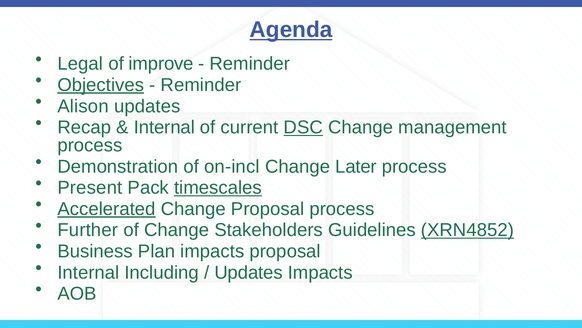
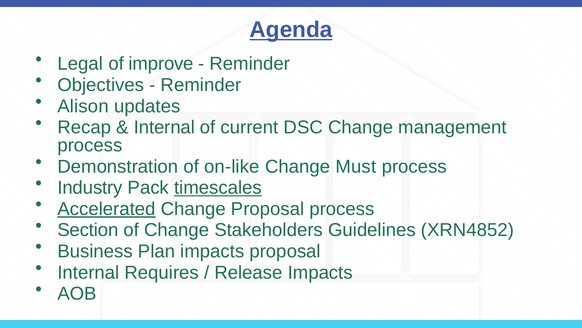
Objectives underline: present -> none (101, 85)
DSC underline: present -> none (303, 127)
on-incl: on-incl -> on-like (232, 166)
Later: Later -> Must (356, 166)
Present: Present -> Industry (90, 187)
Further: Further -> Section (88, 230)
XRN4852 underline: present -> none (467, 230)
Including: Including -> Requires (162, 272)
Updates: Updates -> Release (248, 272)
